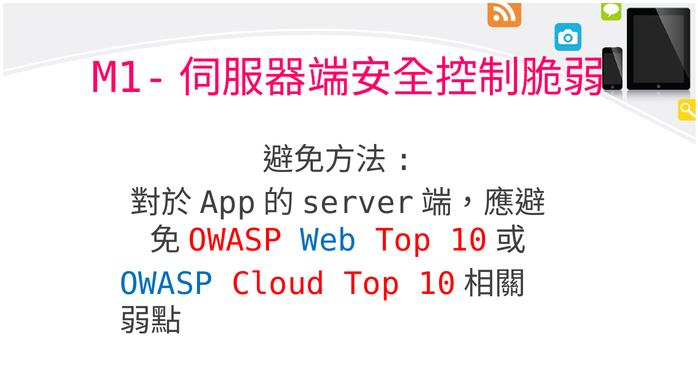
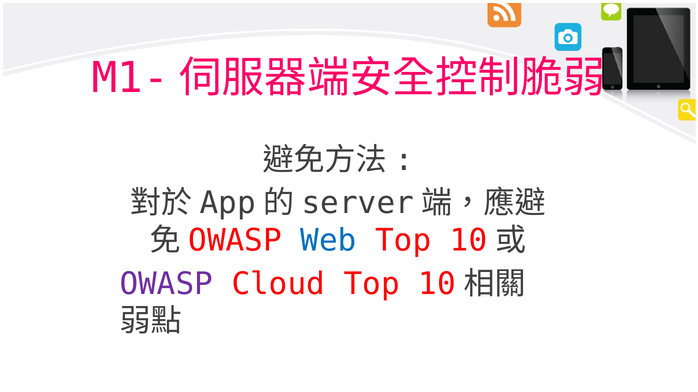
OWASP colour: blue -> purple (166, 284)
